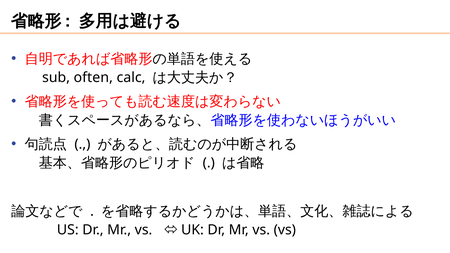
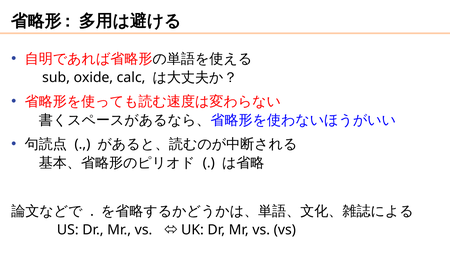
often: often -> oxide (93, 77)
